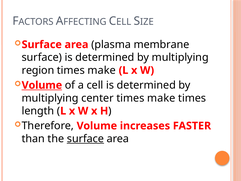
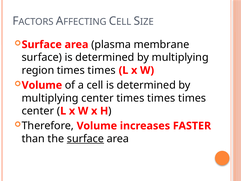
make: make -> times (102, 70)
Volume underline: present -> none (42, 85)
make: make -> times (161, 98)
length: length -> center (38, 111)
